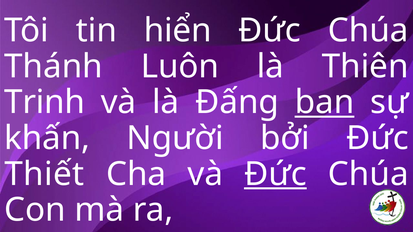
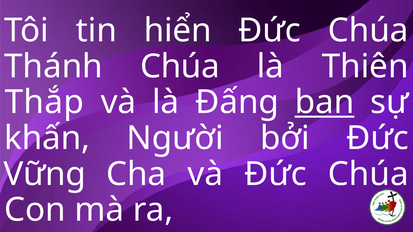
Thánh Luôn: Luôn -> Chúa (180, 67)
Trinh: Trinh -> Thắp (44, 102)
Thiết: Thiết -> Vững (45, 174)
Đức underline: present -> none (275, 174)
